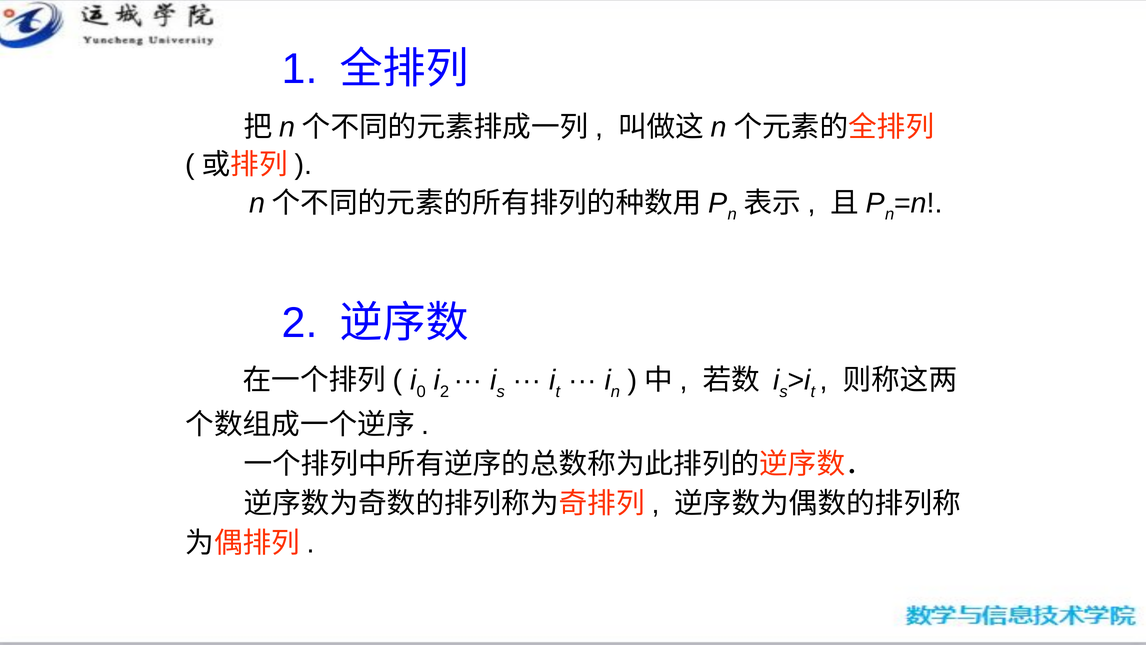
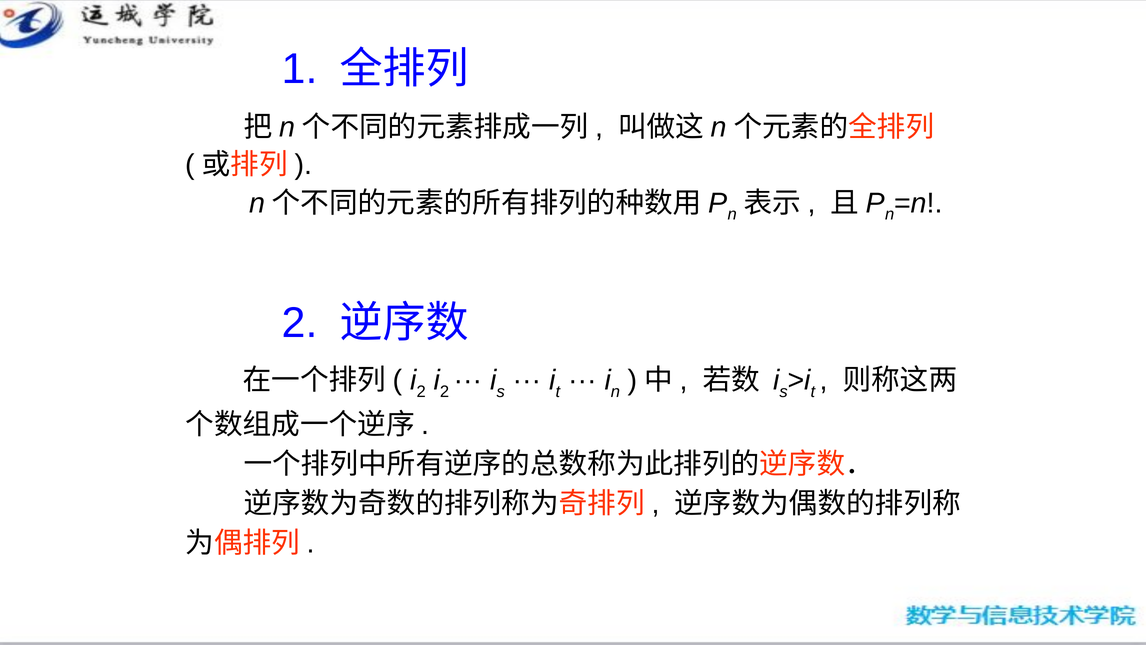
0: 0 -> 2 (421, 391)
